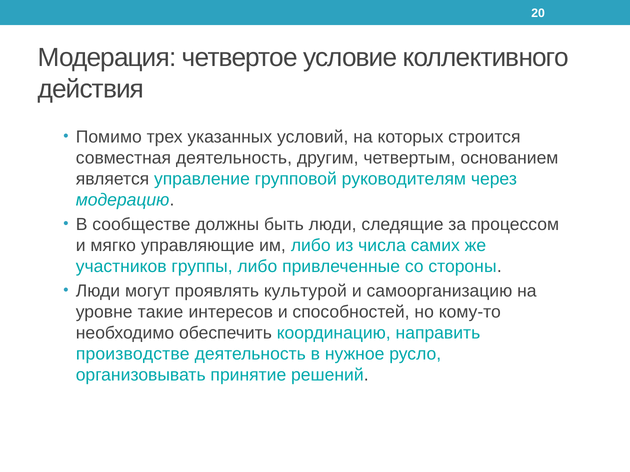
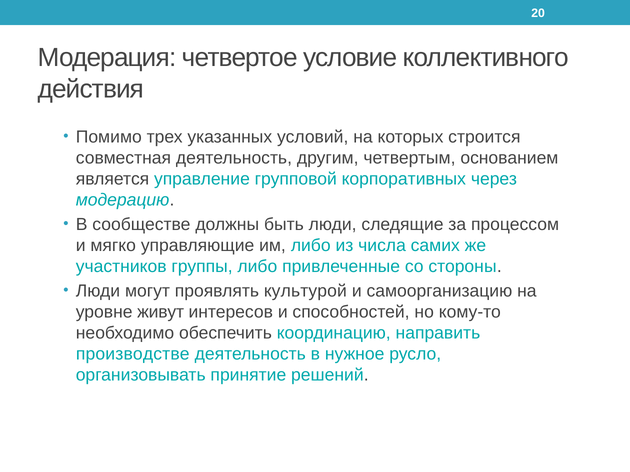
руководителям: руководителям -> корпоративных (404, 179)
такие: такие -> живут (161, 312)
